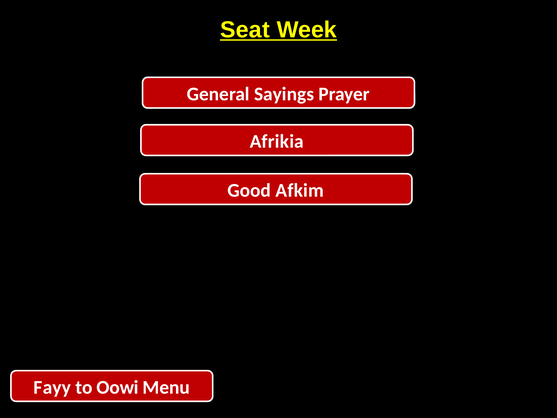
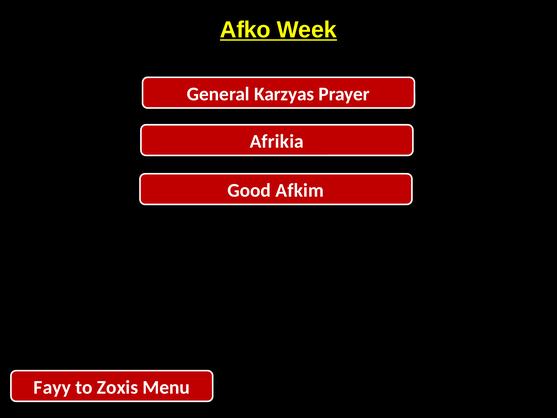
Seat: Seat -> Afko (245, 30)
Sayings: Sayings -> Karzyas (284, 94)
Oowi: Oowi -> Zoxis (118, 387)
